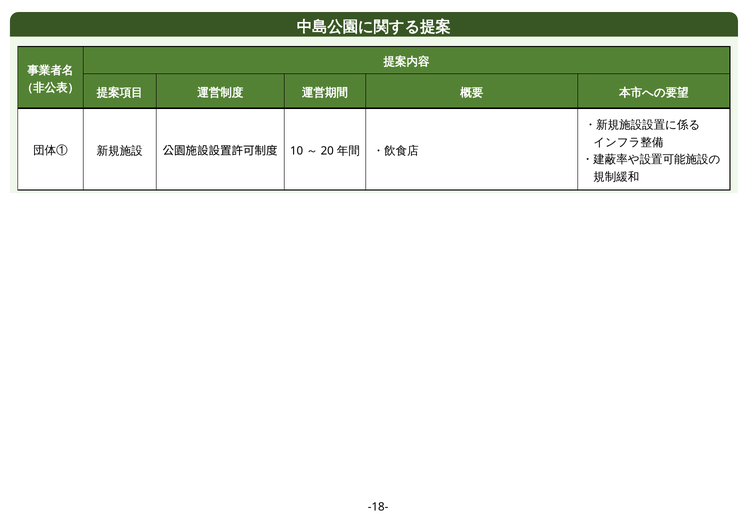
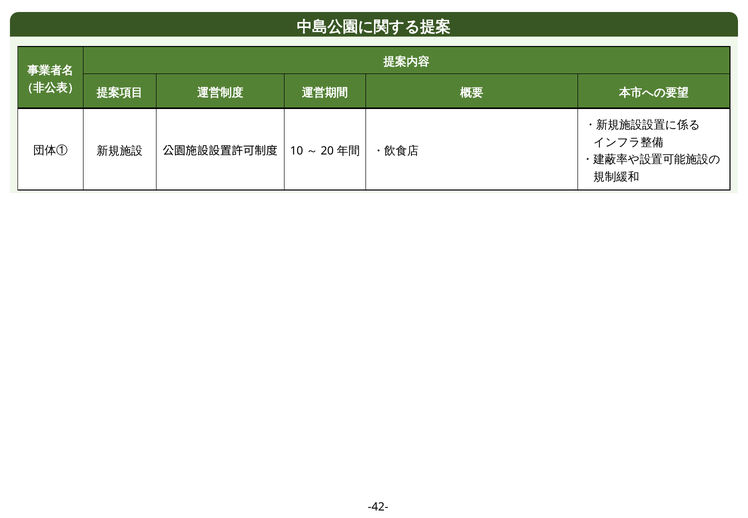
-18-: -18- -> -42- (378, 507)
